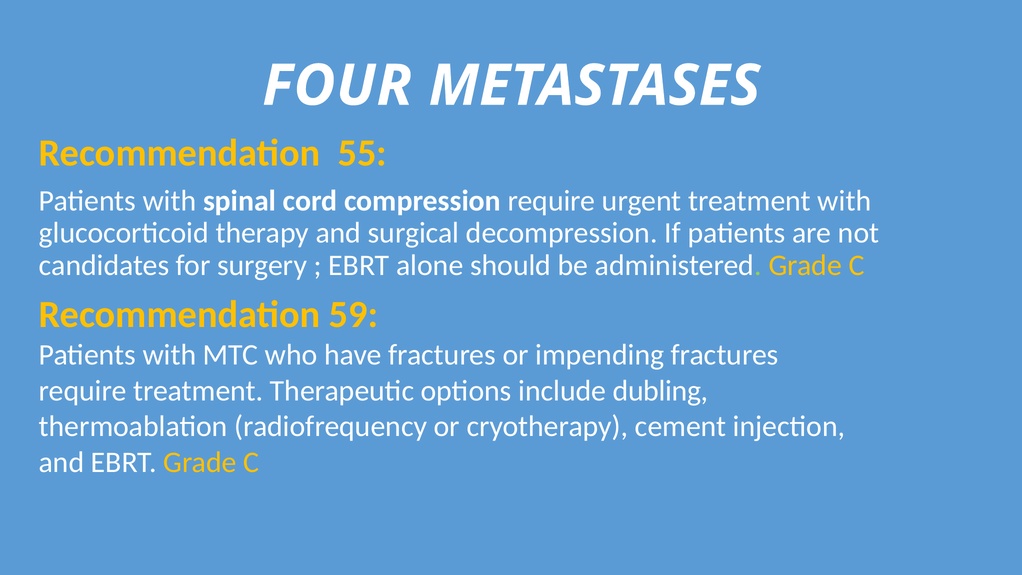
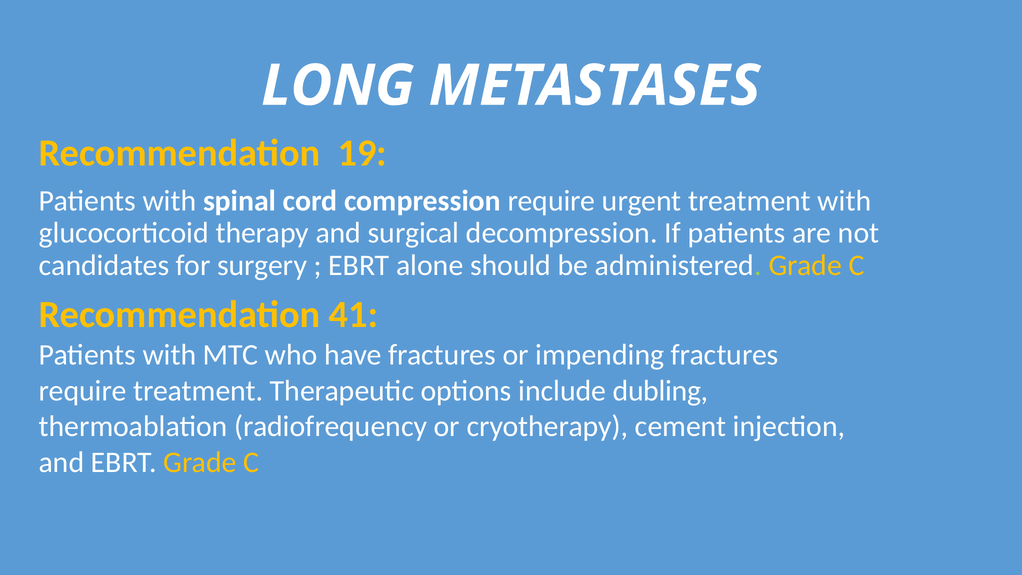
FOUR: FOUR -> LONG (338, 86)
55: 55 -> 19 (362, 153)
59: 59 -> 41 (354, 315)
